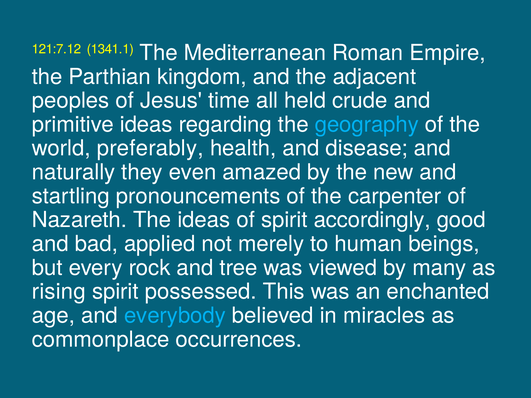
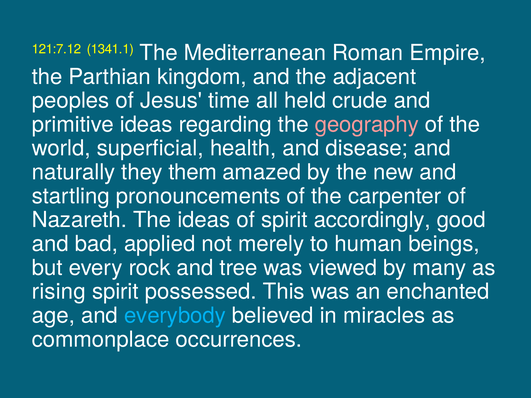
geography colour: light blue -> pink (367, 125)
preferably: preferably -> superficial (150, 148)
even: even -> them (193, 172)
